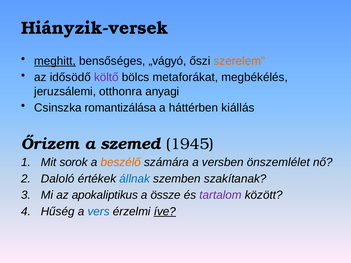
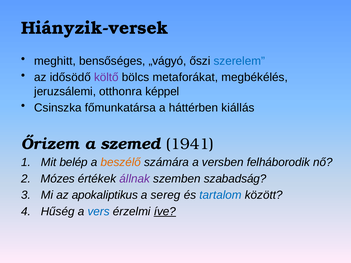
meghitt underline: present -> none (55, 61)
szerelem colour: orange -> blue (239, 61)
anyagi: anyagi -> képpel (162, 92)
romantizálása: romantizálása -> főmunkatársa (120, 108)
1945: 1945 -> 1941 (190, 144)
sorok: sorok -> belép (74, 162)
önszemlélet: önszemlélet -> felháborodik (278, 162)
Daloló: Daloló -> Mózes (58, 179)
állnak colour: blue -> purple (135, 179)
szakítanak: szakítanak -> szabadság (235, 179)
össze: össze -> sereg (166, 195)
tartalom colour: purple -> blue (221, 195)
